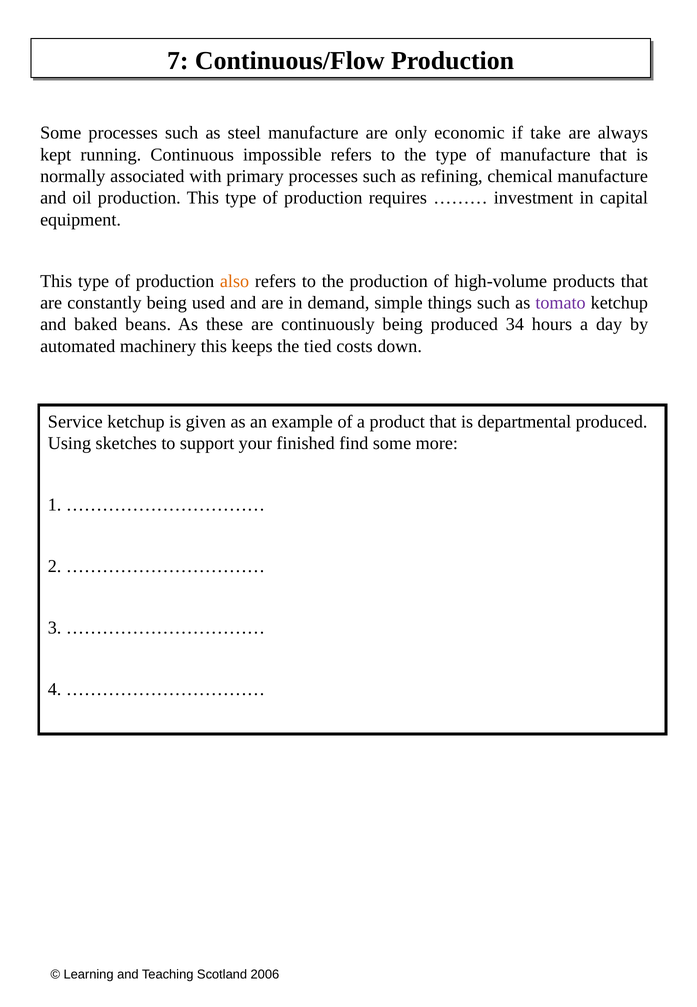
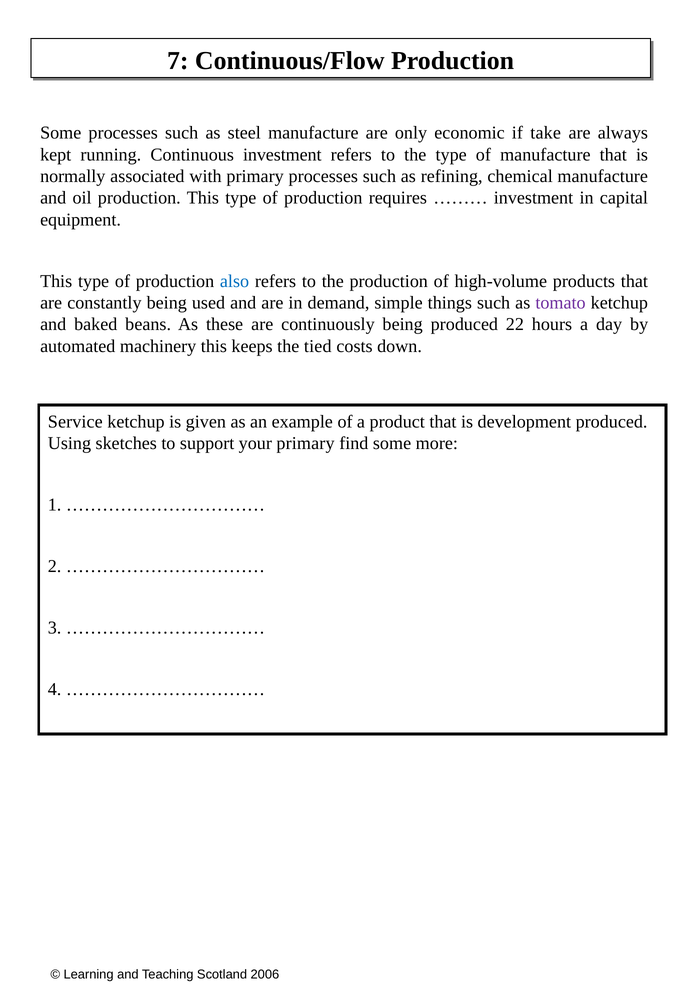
Continuous impossible: impossible -> investment (282, 155)
also colour: orange -> blue (235, 281)
34: 34 -> 22 (515, 324)
departmental: departmental -> development (524, 421)
your finished: finished -> primary (306, 443)
